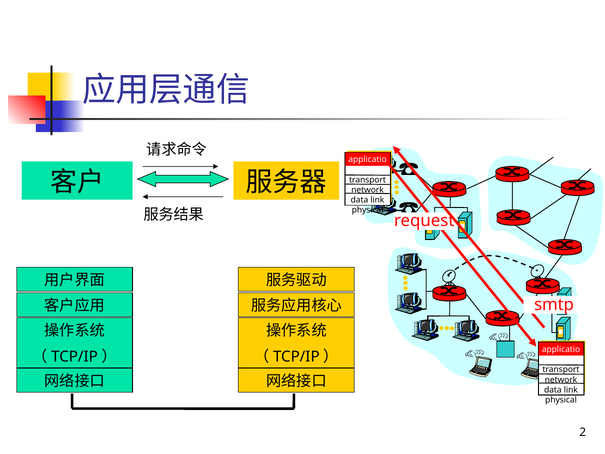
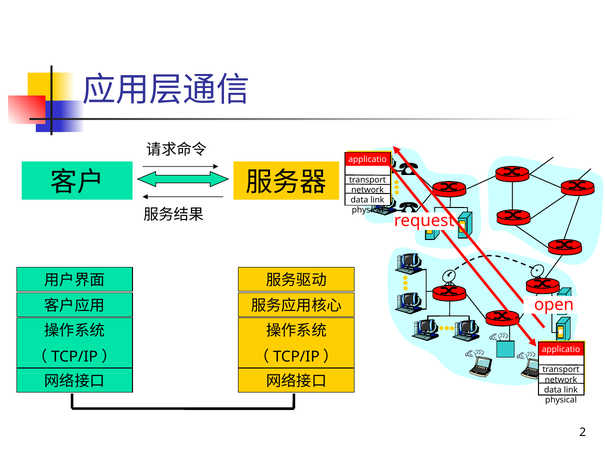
smtp: smtp -> open (554, 304)
